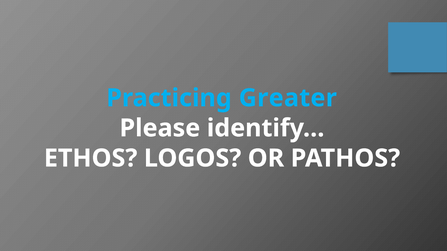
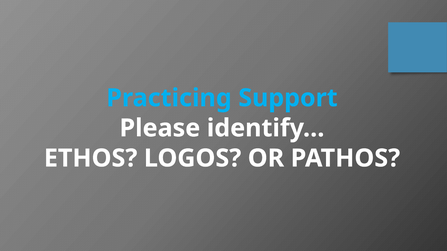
Greater: Greater -> Support (288, 98)
